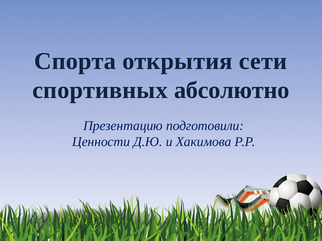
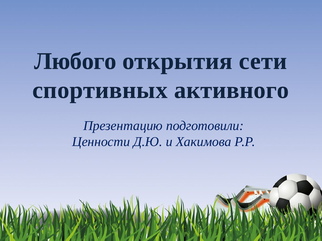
Спорта: Спорта -> Любого (75, 61)
абсолютно: абсолютно -> активного (232, 90)
